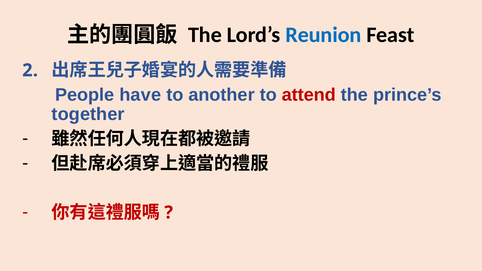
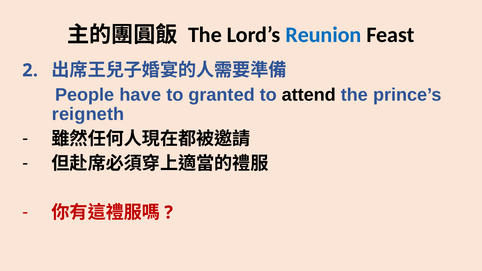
another: another -> granted (222, 95)
attend colour: red -> black (309, 95)
together: together -> reigneth (88, 114)
